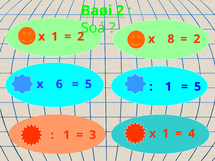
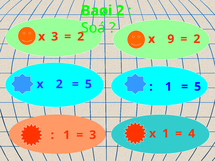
1: 1 -> 3 (55, 37)
8: 8 -> 9 (171, 39)
x 6: 6 -> 2 (59, 84)
